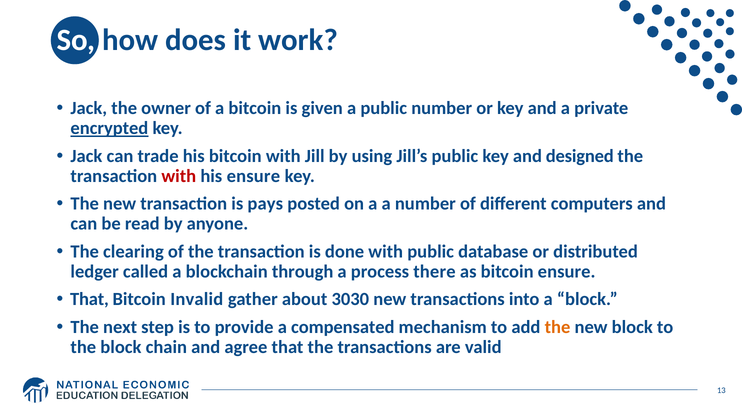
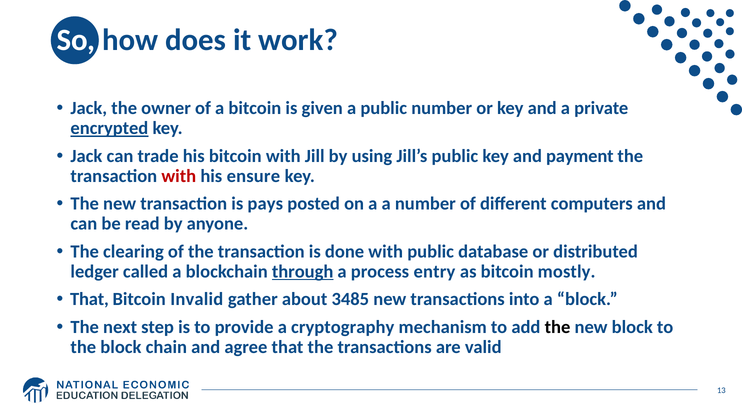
designed: designed -> payment (580, 156)
through underline: none -> present (303, 272)
there: there -> entry (434, 272)
bitcoin ensure: ensure -> mostly (567, 272)
3030: 3030 -> 3485 (350, 300)
compensated: compensated -> cryptography (343, 327)
the colour: orange -> black (558, 327)
